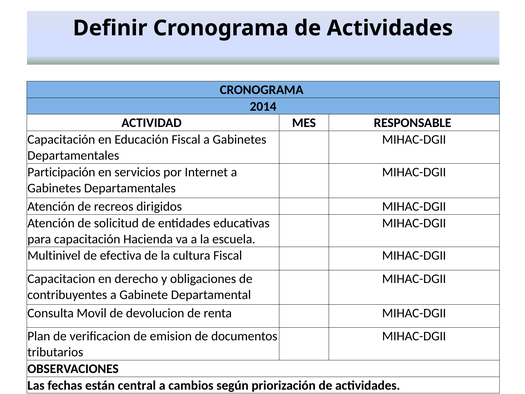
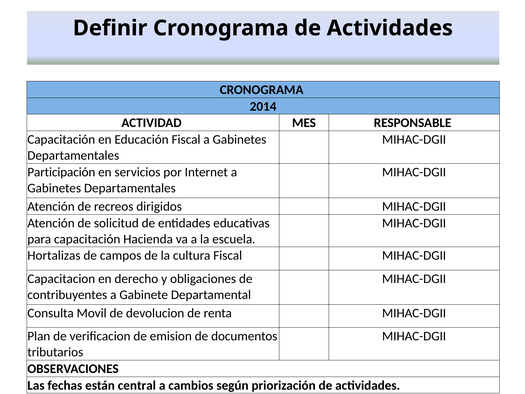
Multinivel: Multinivel -> Hortalizas (54, 255)
efectiva: efectiva -> campos (121, 255)
